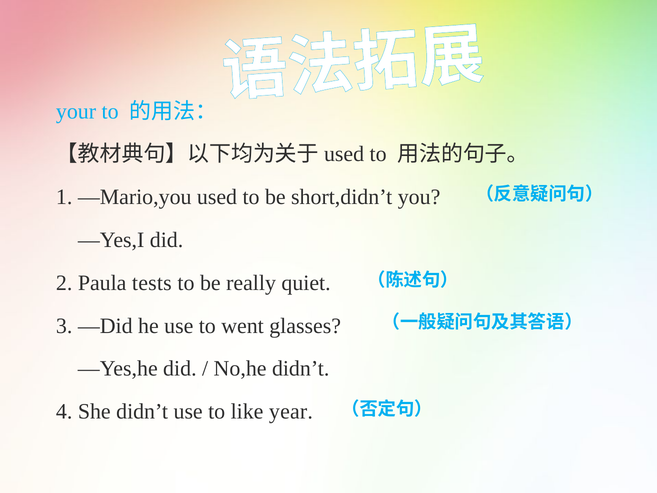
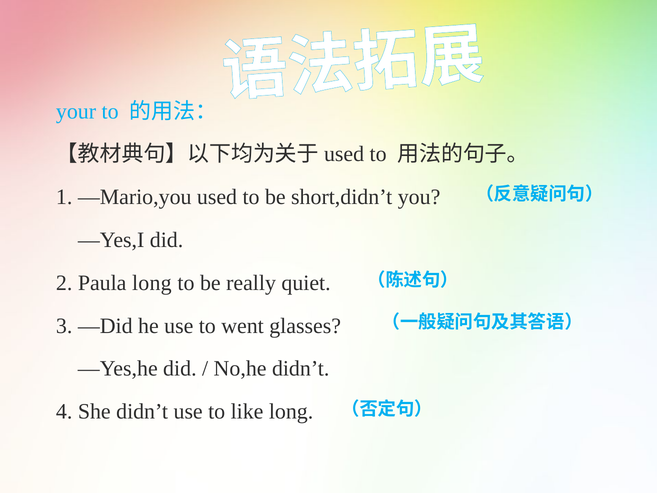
Paula tests: tests -> long (152, 283)
like year: year -> long (291, 411)
